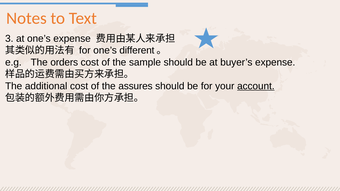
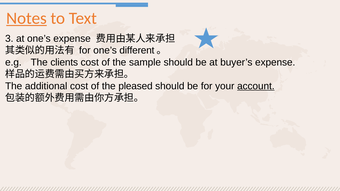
Notes underline: none -> present (26, 18)
orders: orders -> clients (64, 62)
assures: assures -> pleased (135, 86)
